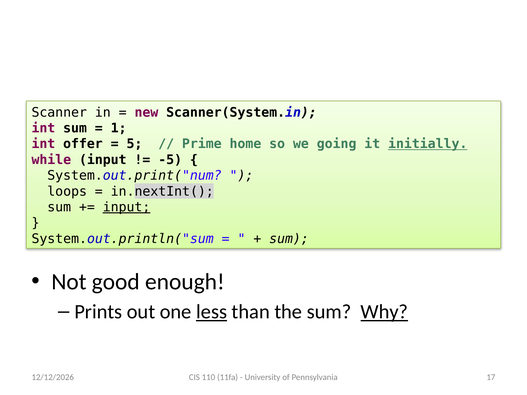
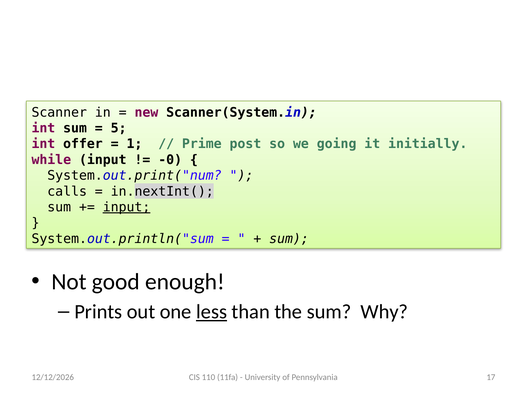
1: 1 -> 5 (119, 128)
5: 5 -> 1 (134, 144)
home: home -> post (245, 144)
initially underline: present -> none (428, 144)
-5: -5 -> -0 (170, 160)
loops: loops -> calls (67, 191)
Why underline: present -> none (384, 312)
